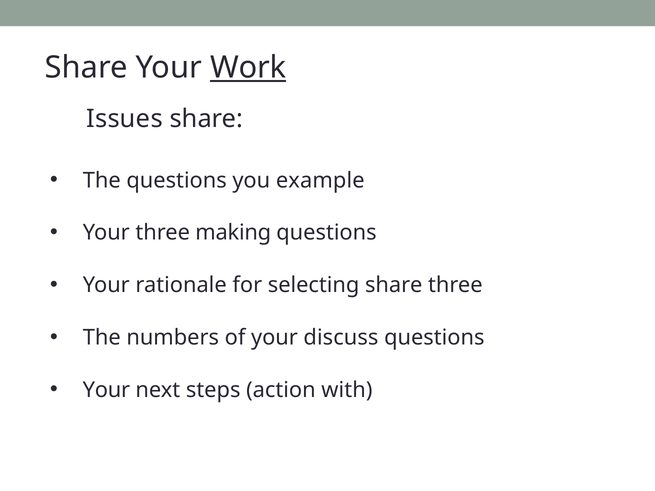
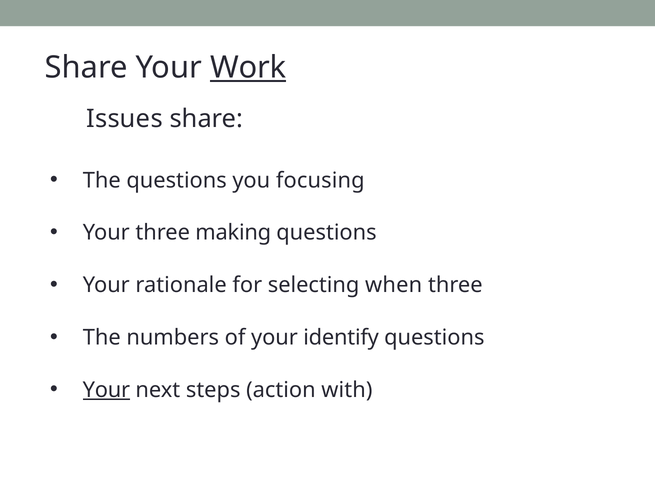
example: example -> focusing (320, 180)
selecting share: share -> when (394, 285)
discuss: discuss -> identify (341, 338)
Your underline: none -> present (106, 390)
